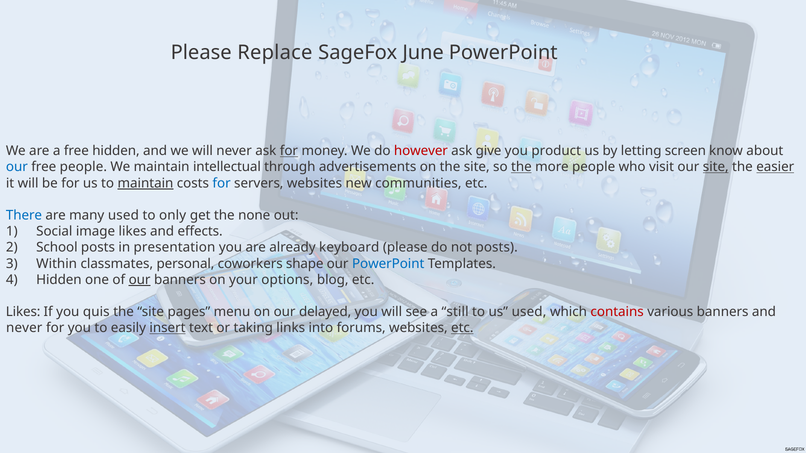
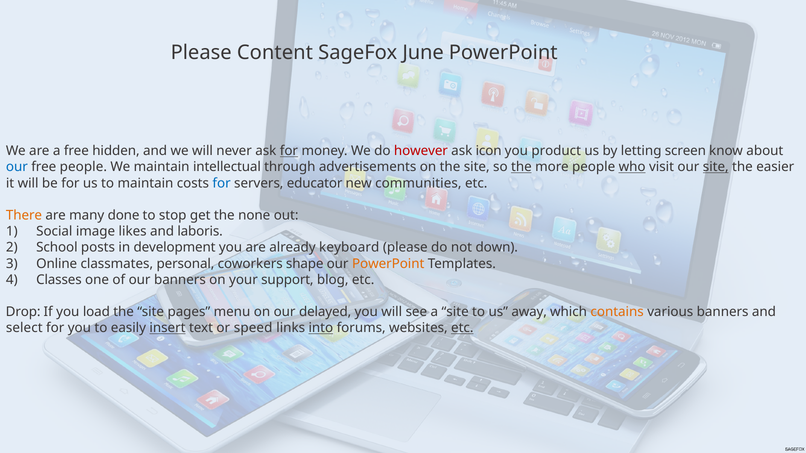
Replace: Replace -> Content (275, 53)
give: give -> icon (489, 151)
who underline: none -> present (632, 167)
easier underline: present -> none (775, 167)
maintain underline: present -> none (145, 183)
servers websites: websites -> educator (315, 183)
There colour: blue -> orange (24, 216)
many used: used -> done (124, 216)
only: only -> stop (173, 216)
effects: effects -> laboris (200, 232)
presentation: presentation -> development (175, 248)
not posts: posts -> down (497, 248)
Within: Within -> Online (57, 264)
PowerPoint colour: blue -> orange (388, 264)
Hidden: Hidden -> Classes (59, 280)
our underline: present -> none (140, 280)
options: options -> support (287, 280)
Likes: Likes -> Drop (23, 312)
quis: quis -> load (96, 312)
a still: still -> site (455, 312)
us used: used -> away (529, 312)
contains colour: red -> orange (617, 312)
never: never -> select (24, 328)
taking: taking -> speed (253, 328)
into underline: none -> present (321, 328)
